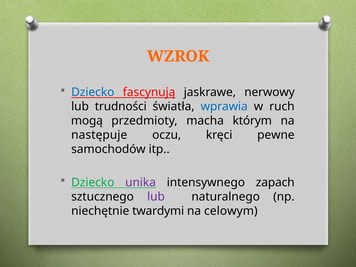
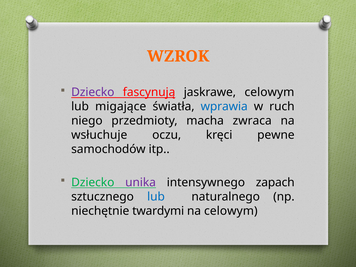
Dziecko colour: blue -> purple (93, 92)
jaskrawe nerwowy: nerwowy -> celowym (269, 92)
trudności: trudności -> migające (121, 106)
mogą: mogą -> niego (87, 121)
którym: którym -> zwraca (252, 121)
następuje: następuje -> wsłuchuje (99, 135)
lub colour: purple -> blue (156, 197)
